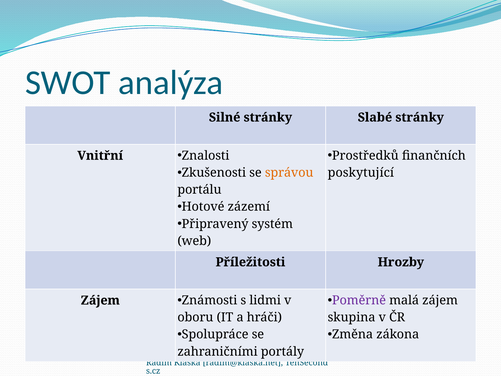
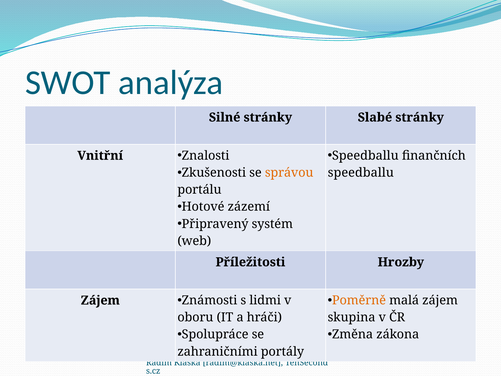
Prostředků: Prostředků -> Speedballu (365, 156)
poskytující: poskytující -> speedballu (361, 173)
Poměrně colour: purple -> orange (359, 300)
